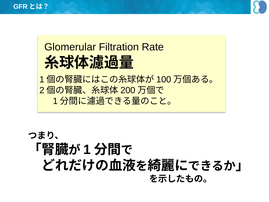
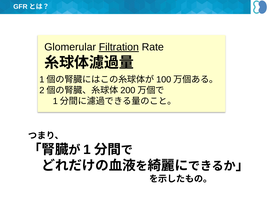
Filtration underline: none -> present (119, 47)
